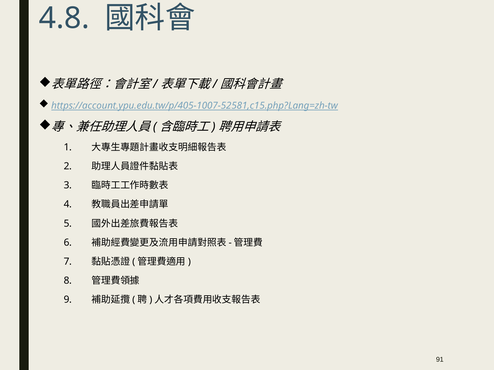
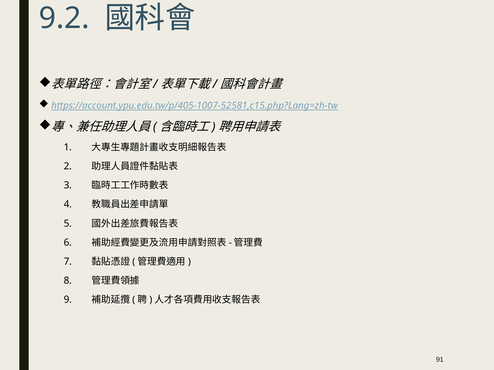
4.8: 4.8 -> 9.2 (64, 18)
